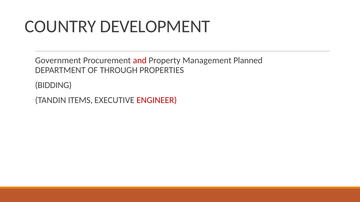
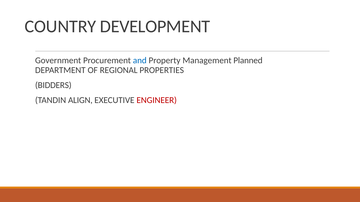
and colour: red -> blue (140, 61)
THROUGH: THROUGH -> REGIONAL (119, 70)
BIDDING: BIDDING -> BIDDERS (53, 85)
ITEMS: ITEMS -> ALIGN (80, 100)
